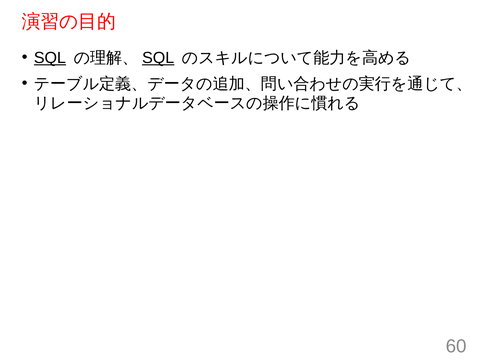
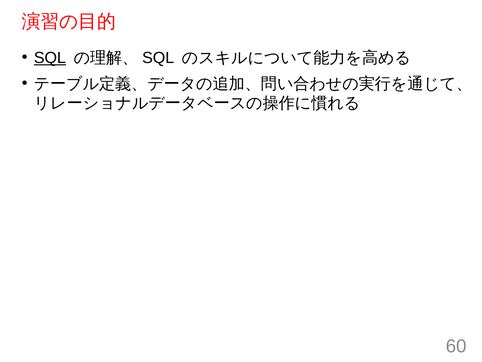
SQL underline: present -> none (158, 58)
